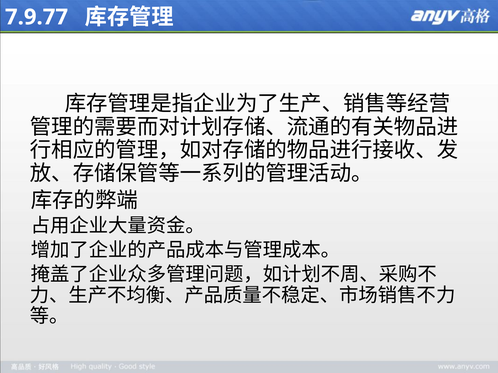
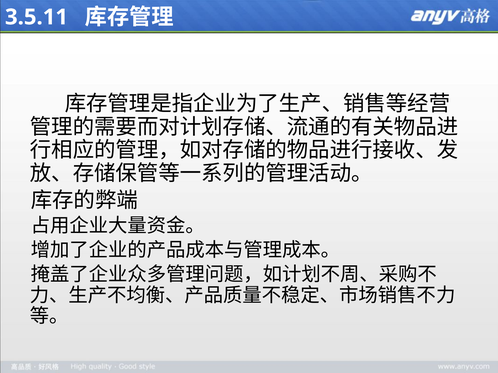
7.9.77: 7.9.77 -> 3.5.11 (37, 17)
